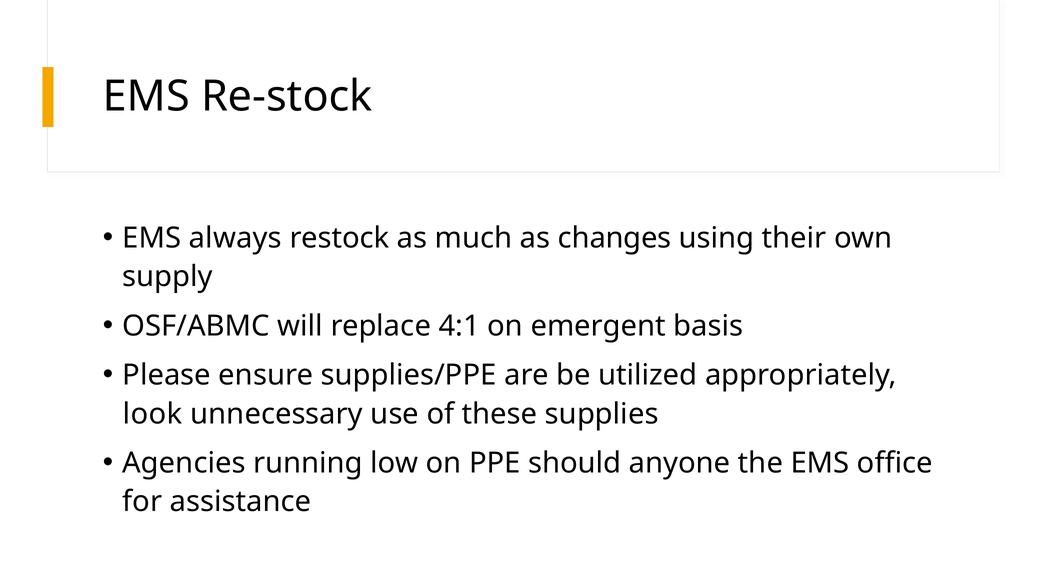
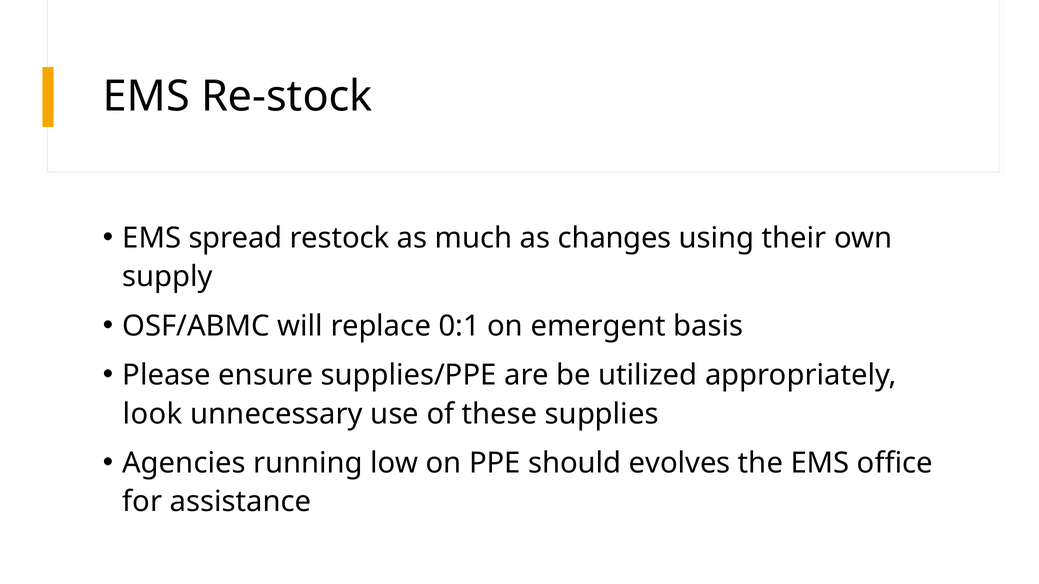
always: always -> spread (235, 238)
4:1: 4:1 -> 0:1 (459, 326)
anyone: anyone -> evolves (680, 464)
